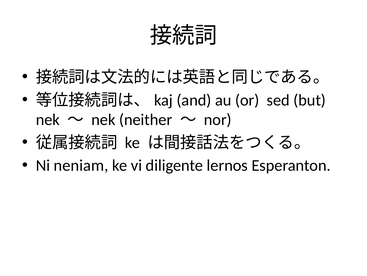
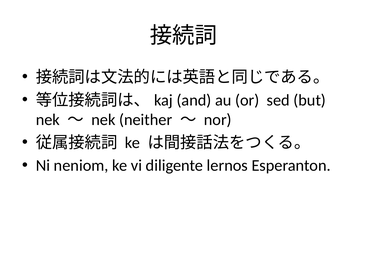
neniam: neniam -> neniom (81, 165)
